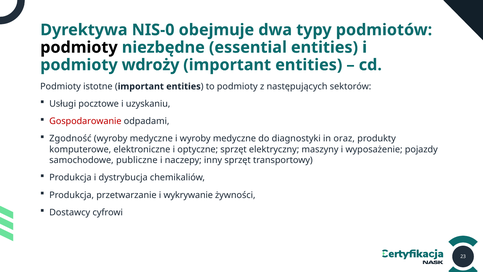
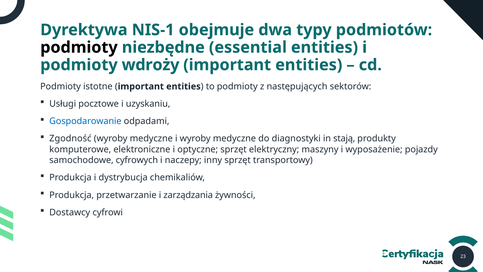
NIS-0: NIS-0 -> NIS-1 (153, 30)
Gospodarowanie colour: red -> blue (85, 121)
oraz: oraz -> stają (344, 138)
publiczne: publiczne -> cyfrowych (137, 160)
wykrywanie: wykrywanie -> zarządzania (188, 195)
